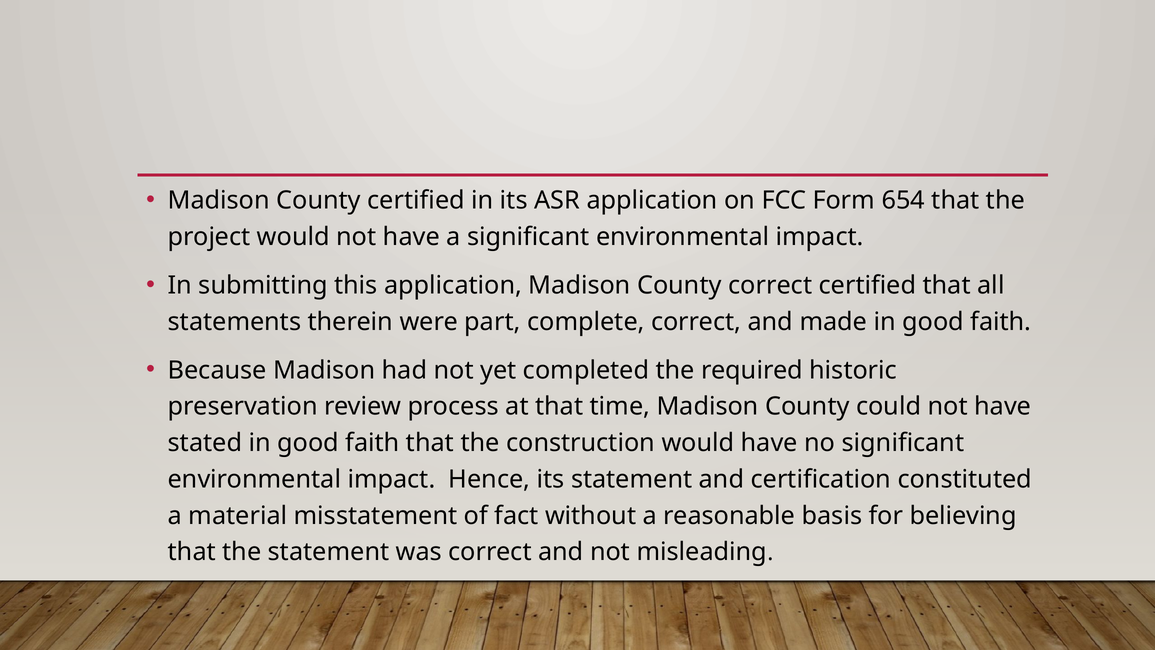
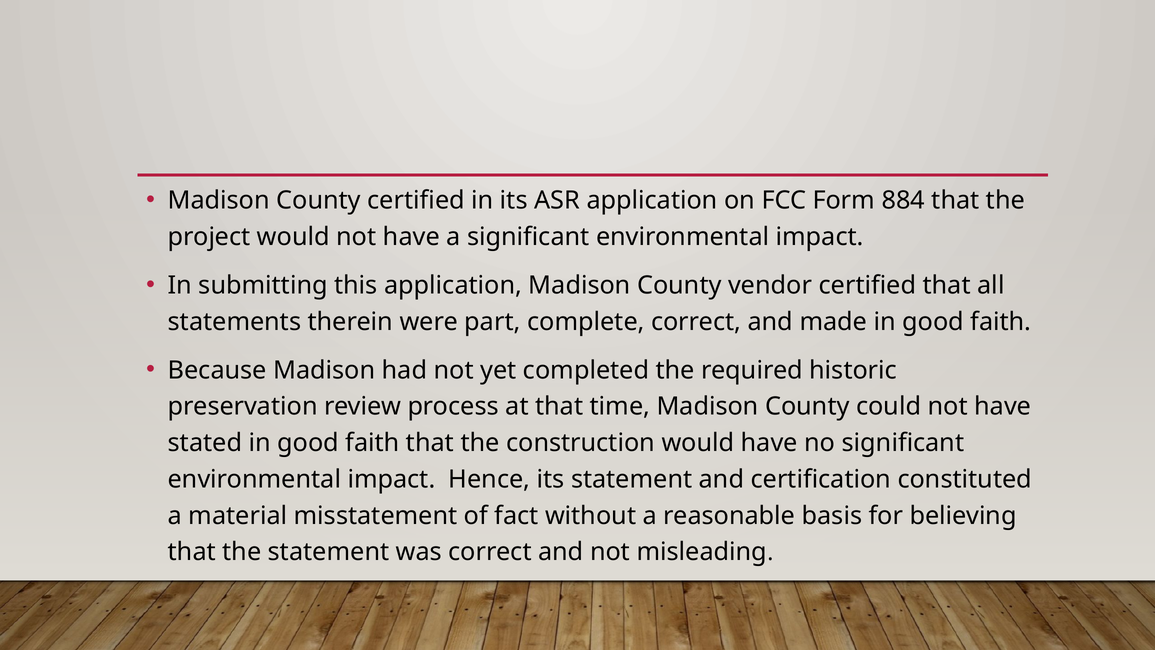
654: 654 -> 884 (903, 201)
County correct: correct -> vendor (770, 285)
